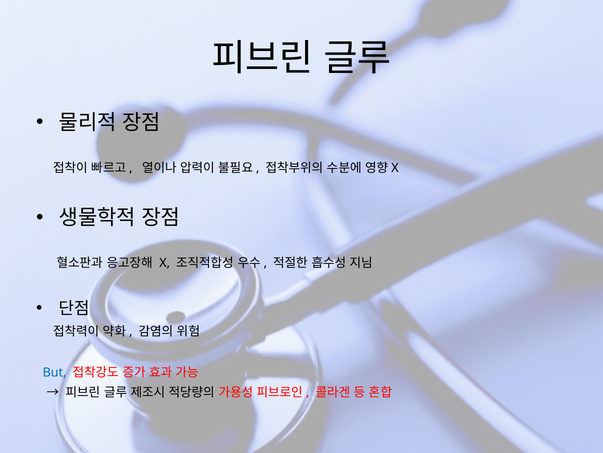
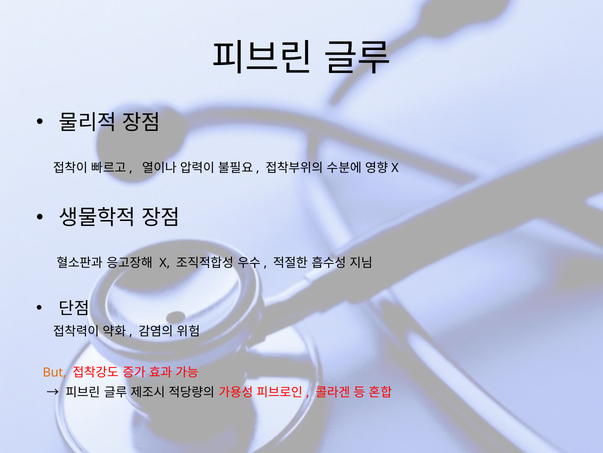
But colour: blue -> orange (55, 372)
